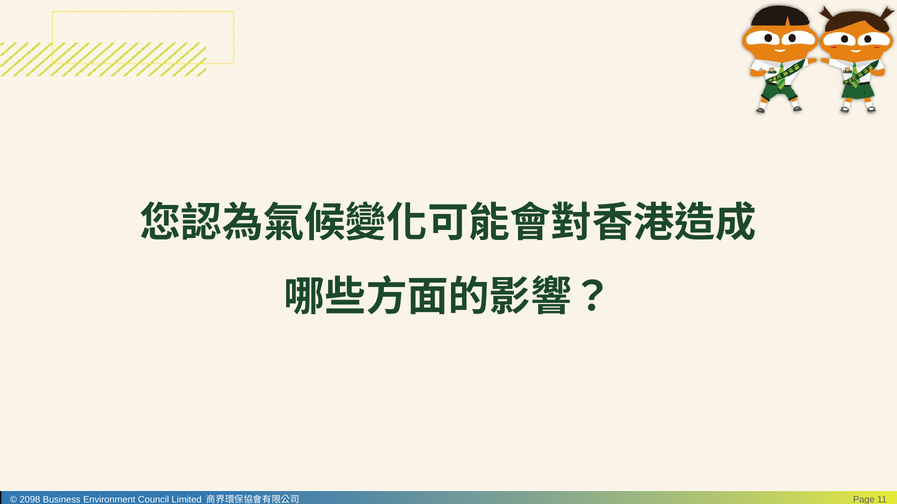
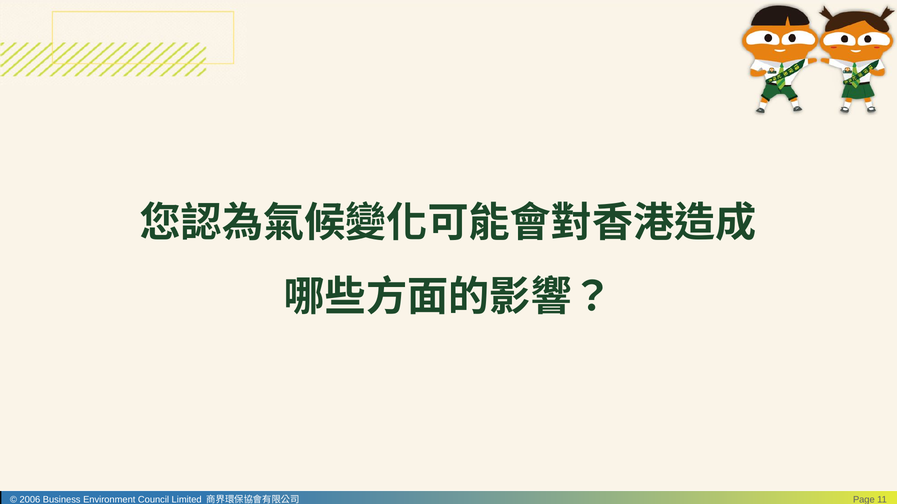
2098: 2098 -> 2006 (30, 500)
